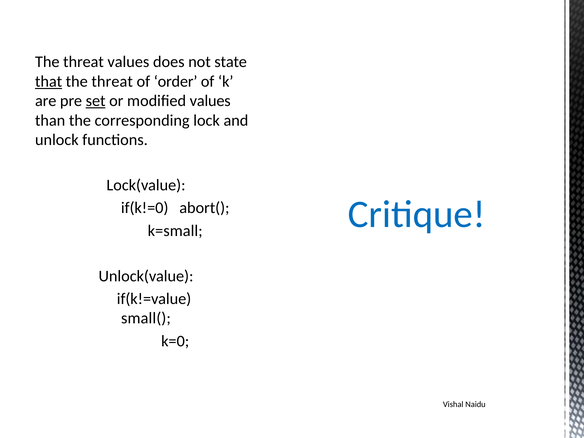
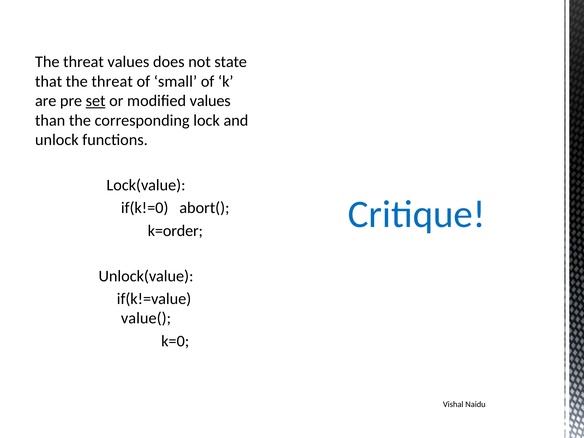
that underline: present -> none (49, 81)
order: order -> small (175, 81)
k=small: k=small -> k=order (175, 231)
small(: small( -> value( (146, 318)
